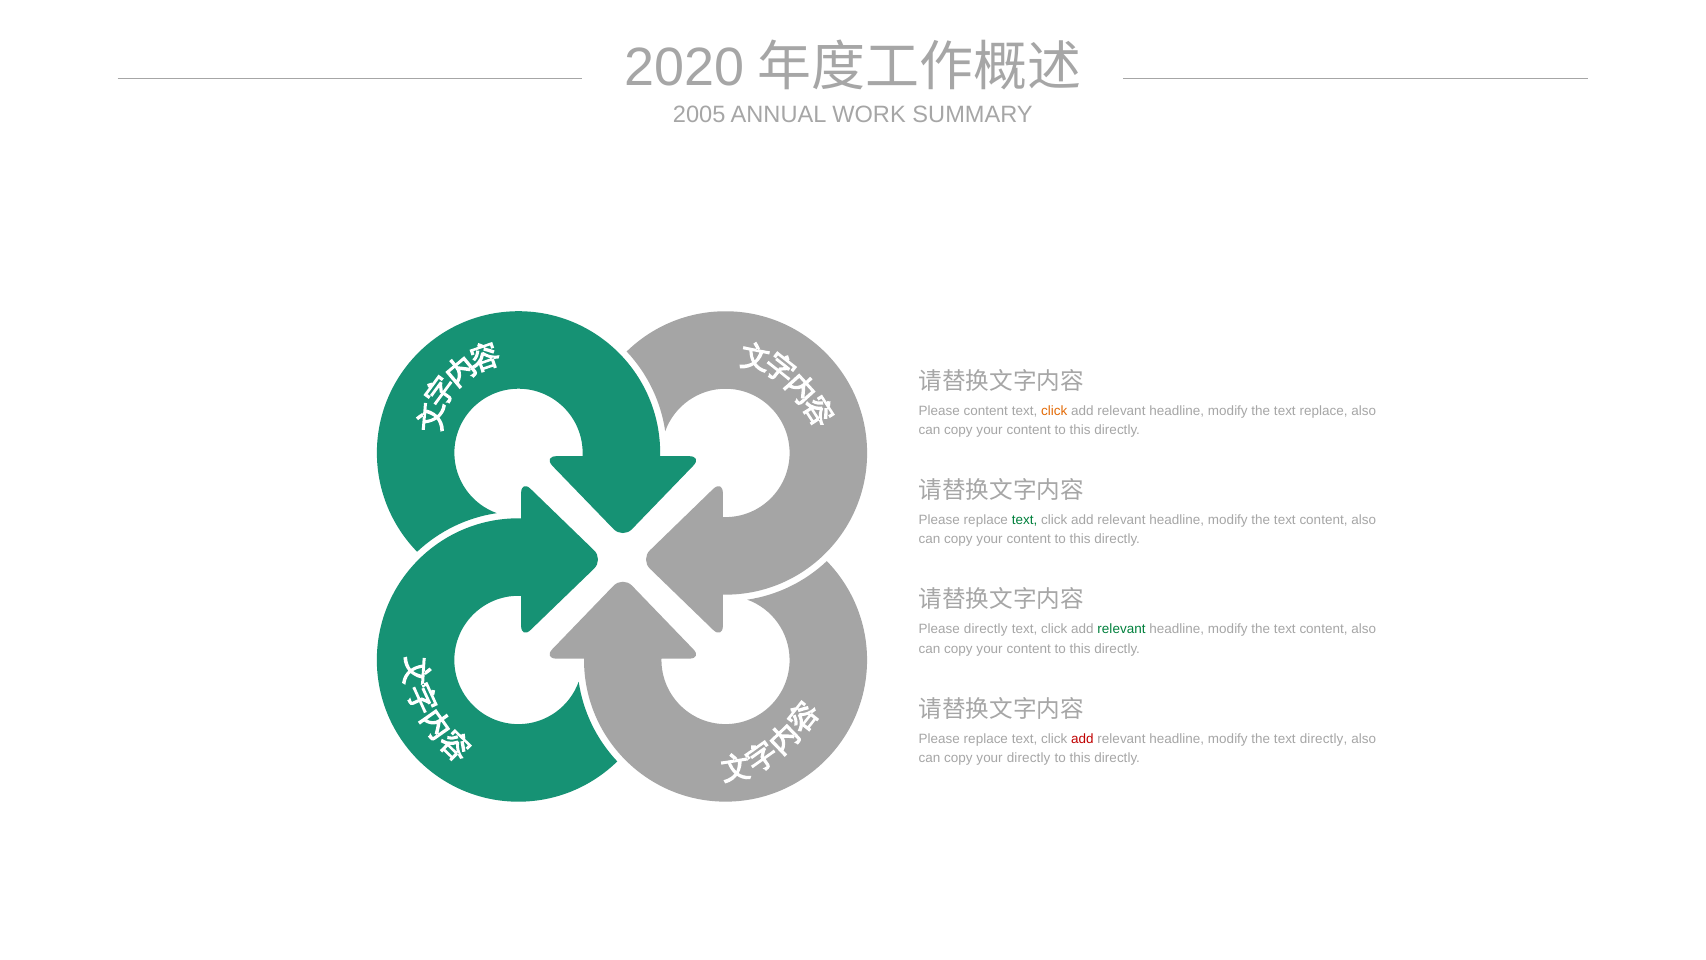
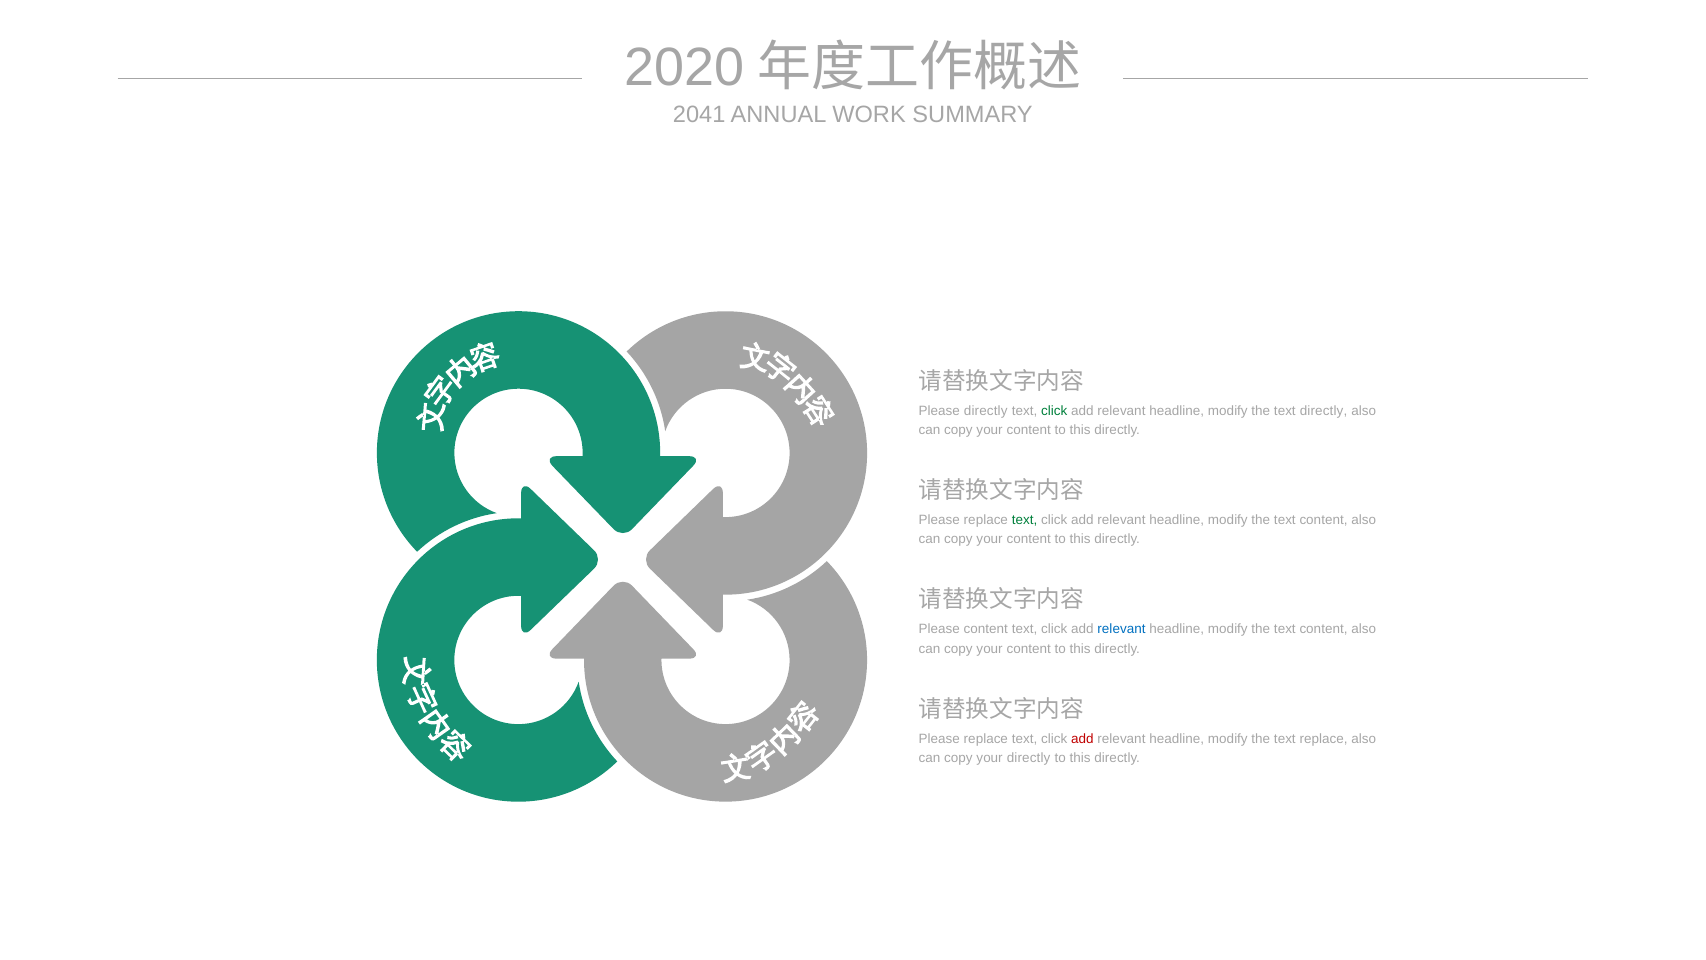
2005: 2005 -> 2041 (699, 114)
Please content: content -> directly (986, 411)
click colour: orange -> green (1054, 411)
text replace: replace -> directly (1324, 411)
Please directly: directly -> content (986, 629)
relevant colour: green -> blue (1122, 629)
text directly: directly -> replace (1324, 738)
